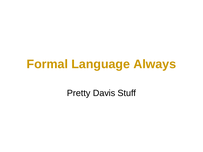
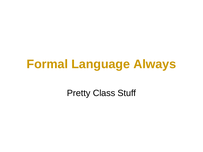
Davis: Davis -> Class (104, 93)
